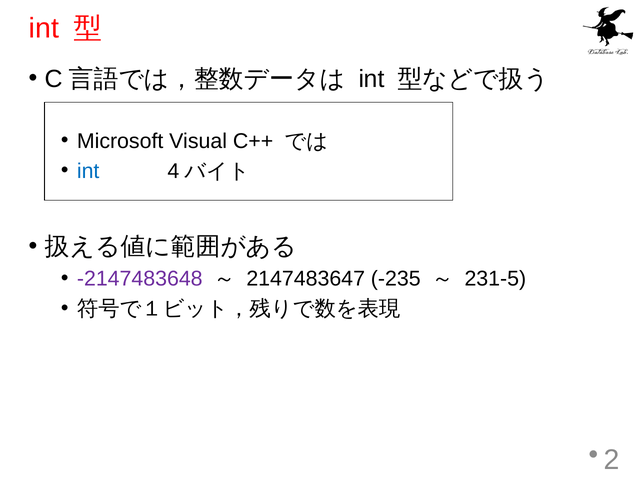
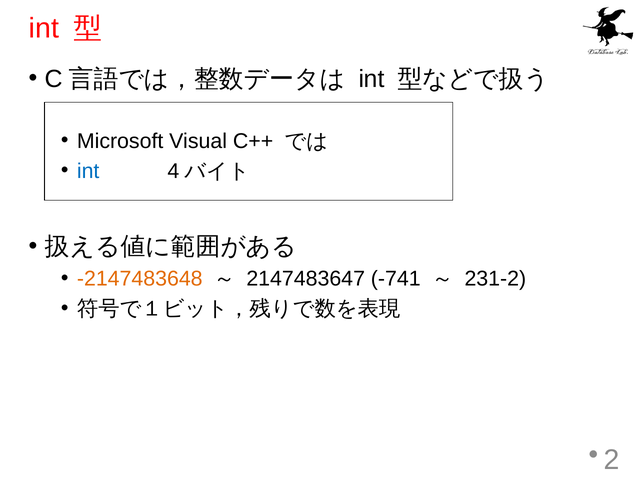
-2147483648 colour: purple -> orange (140, 279)
-235: -235 -> -741 (396, 279)
231-5: 231-5 -> 231-2 (495, 279)
